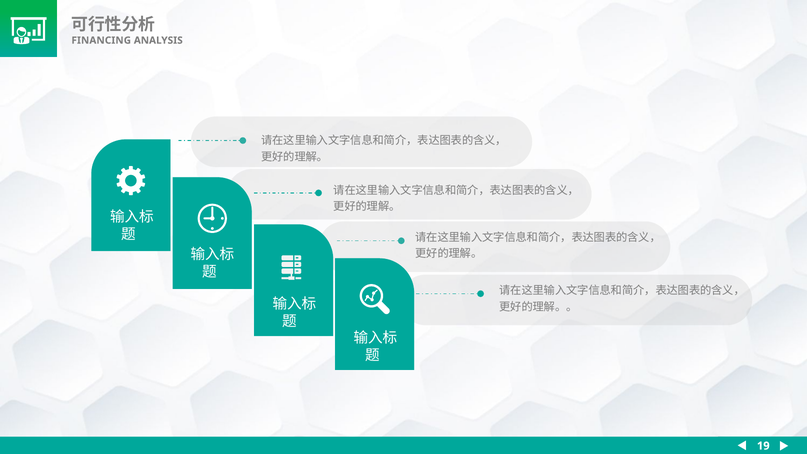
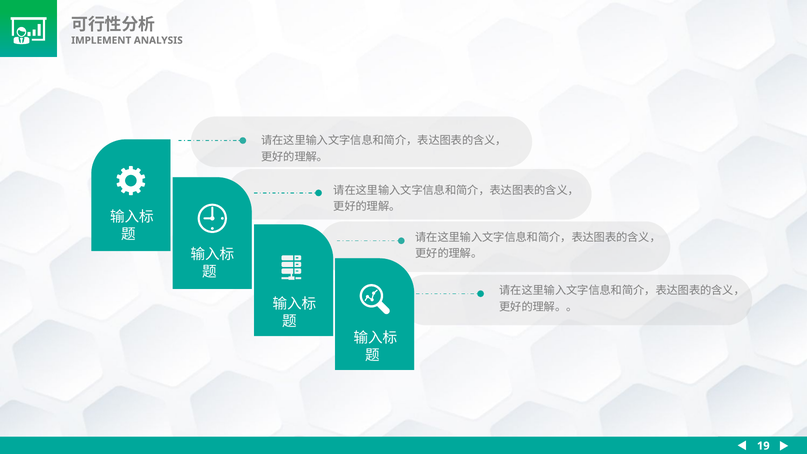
FINANCING: FINANCING -> IMPLEMENT (101, 40)
